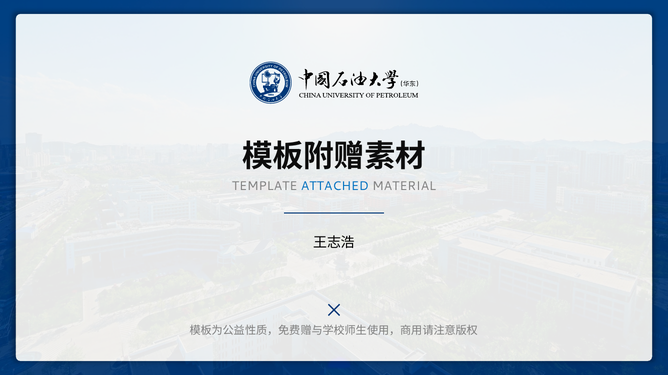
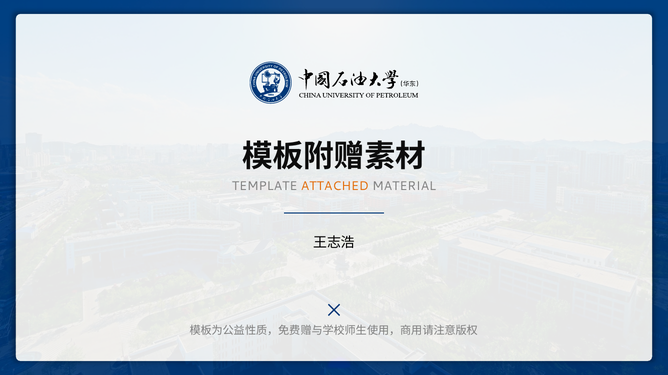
ATTACHED colour: blue -> orange (335, 186)
